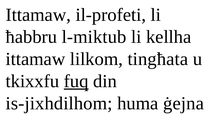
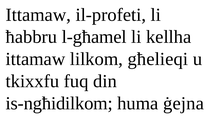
l-miktub: l-miktub -> l-għamel (94, 37)
tingħata: tingħata -> għelieqi (158, 59)
fuq underline: present -> none (76, 82)
is-jixhdilhom: is-jixhdilhom -> is-ngħidilkom (59, 104)
